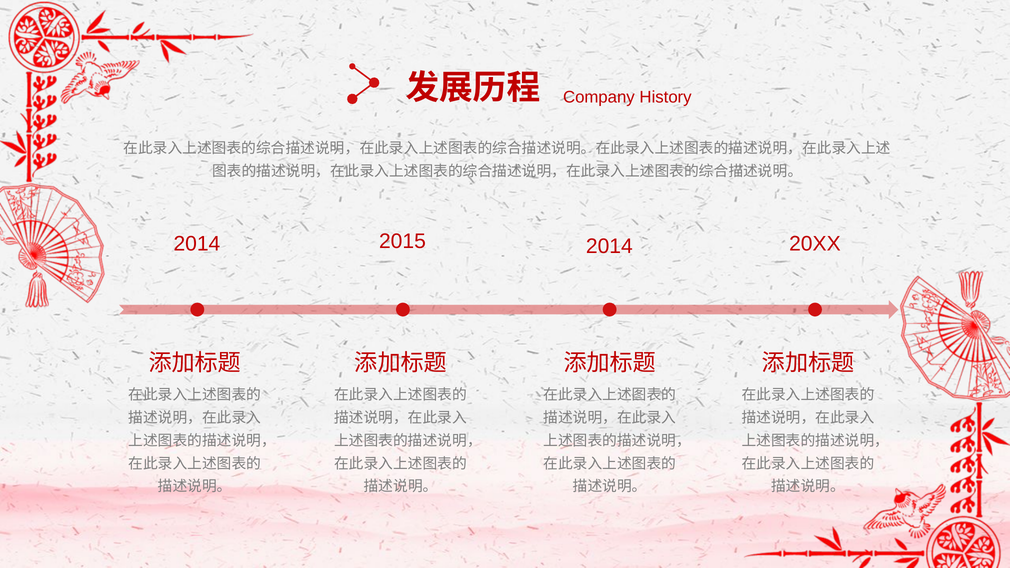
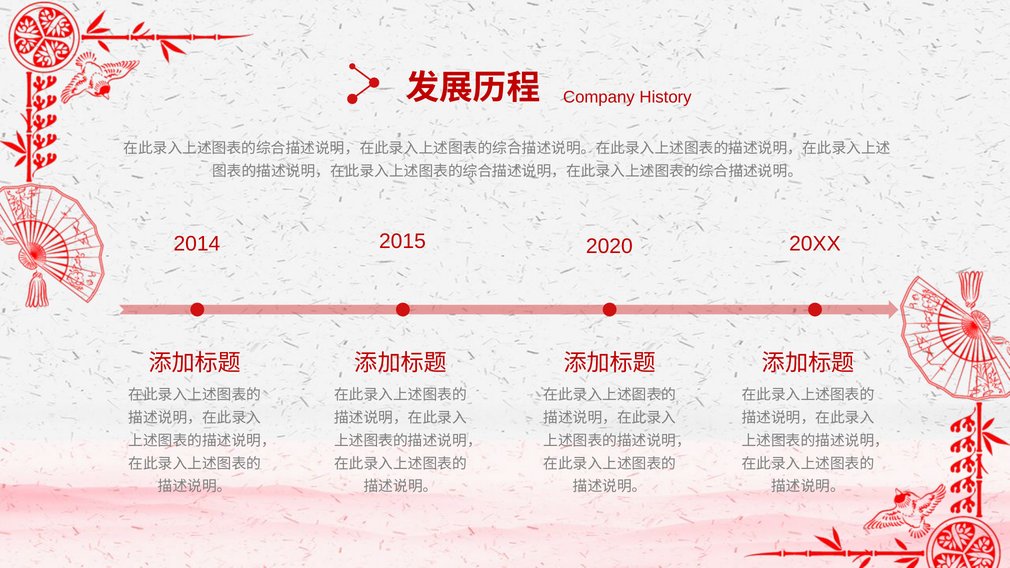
2014: 2014 -> 2020 (609, 246)
